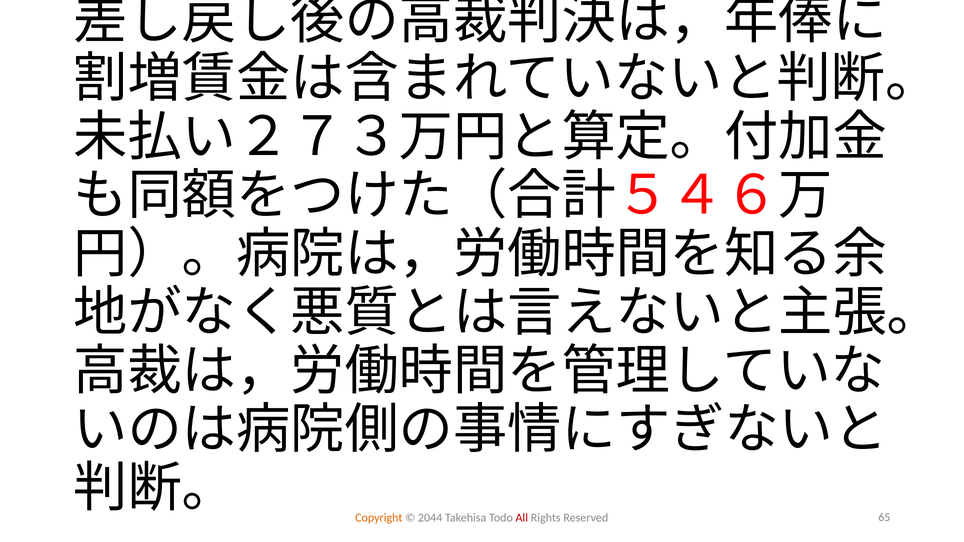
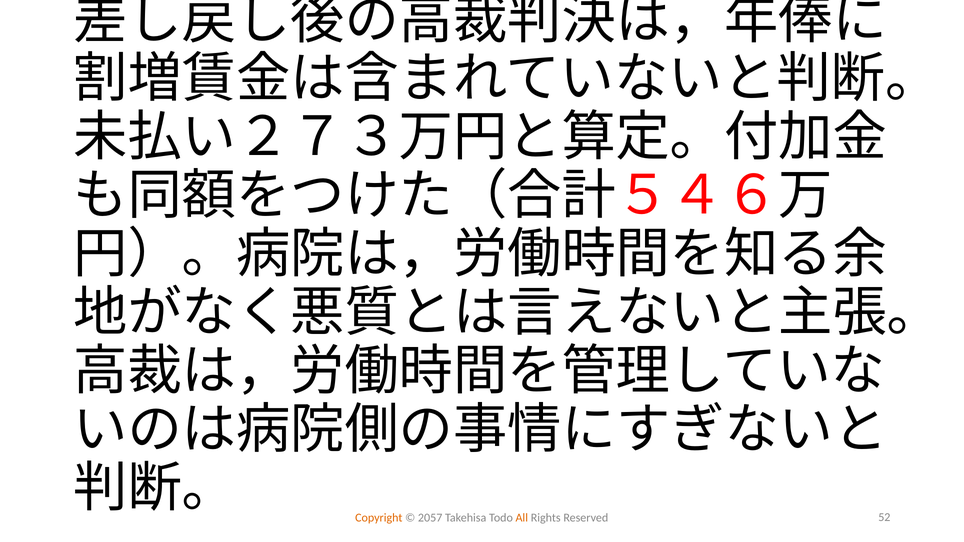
2044: 2044 -> 2057 (430, 518)
All colour: red -> orange (522, 518)
65: 65 -> 52 (884, 518)
